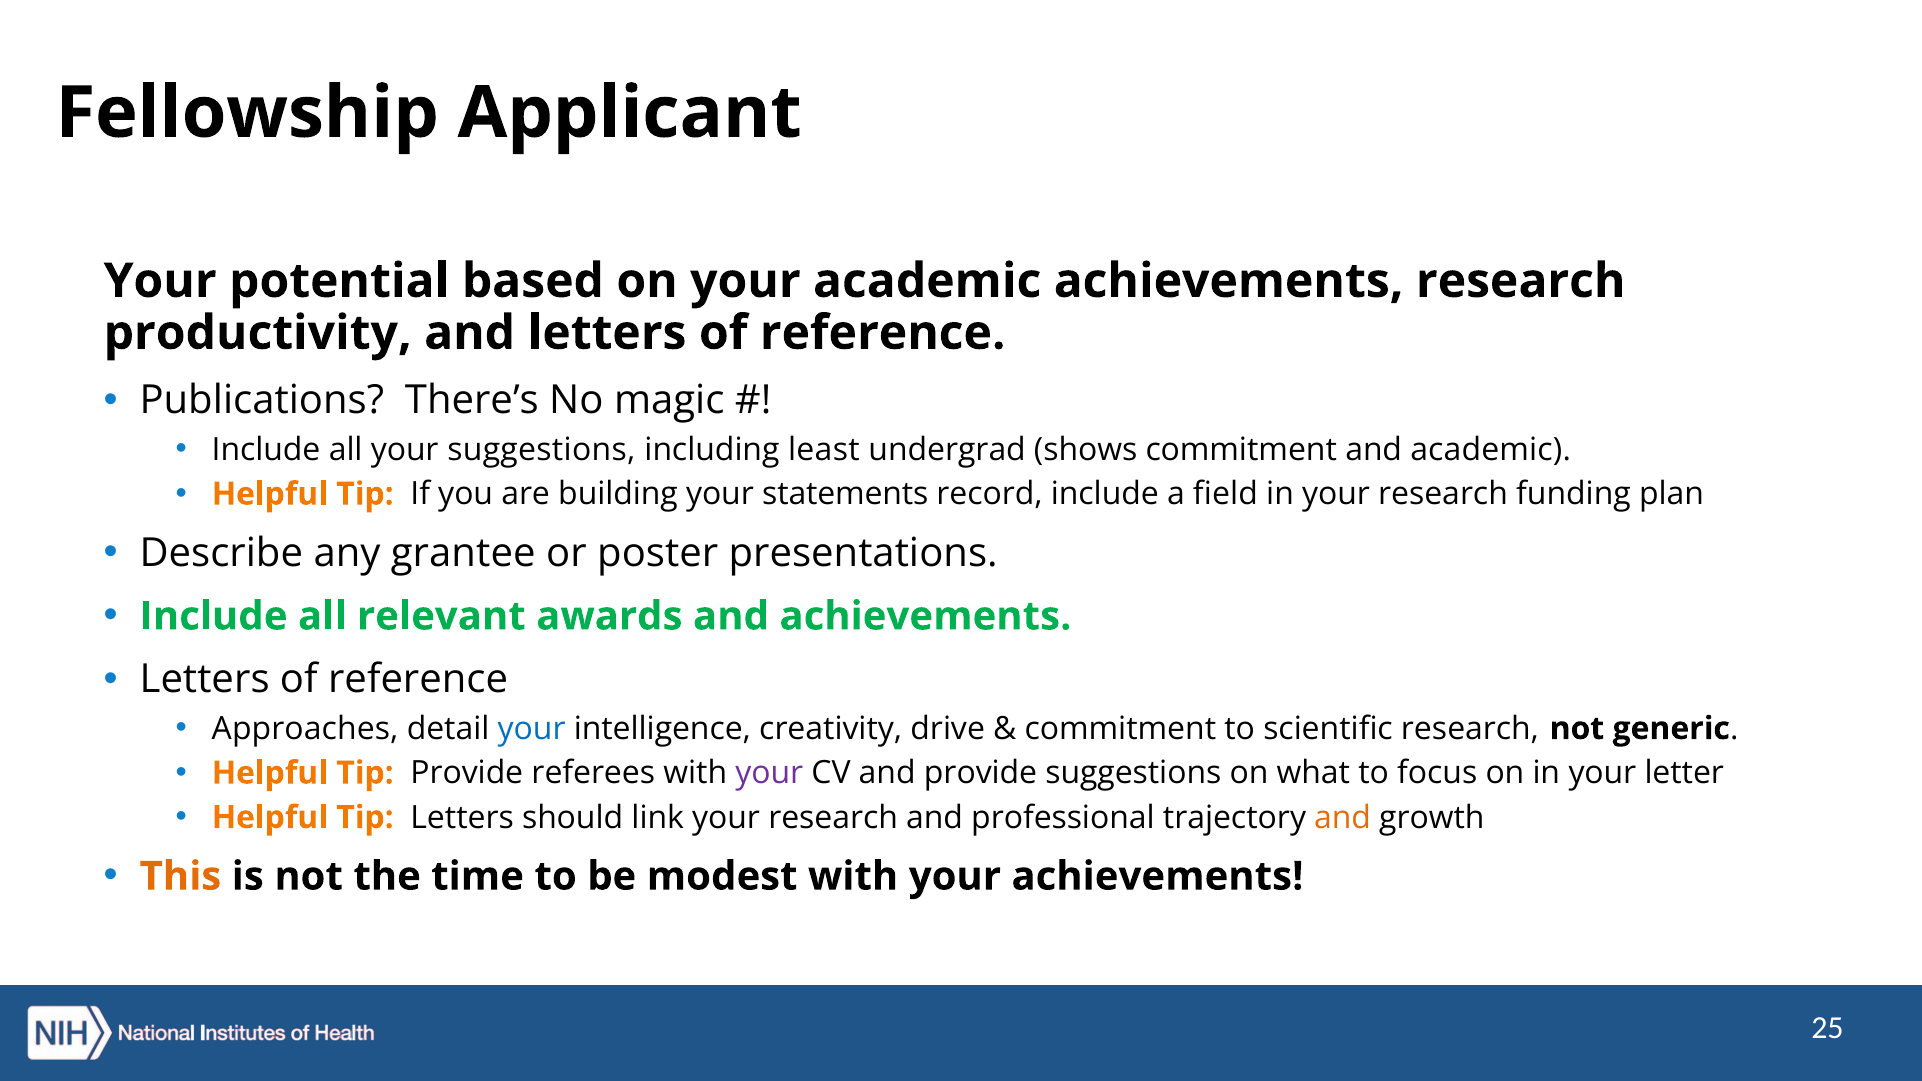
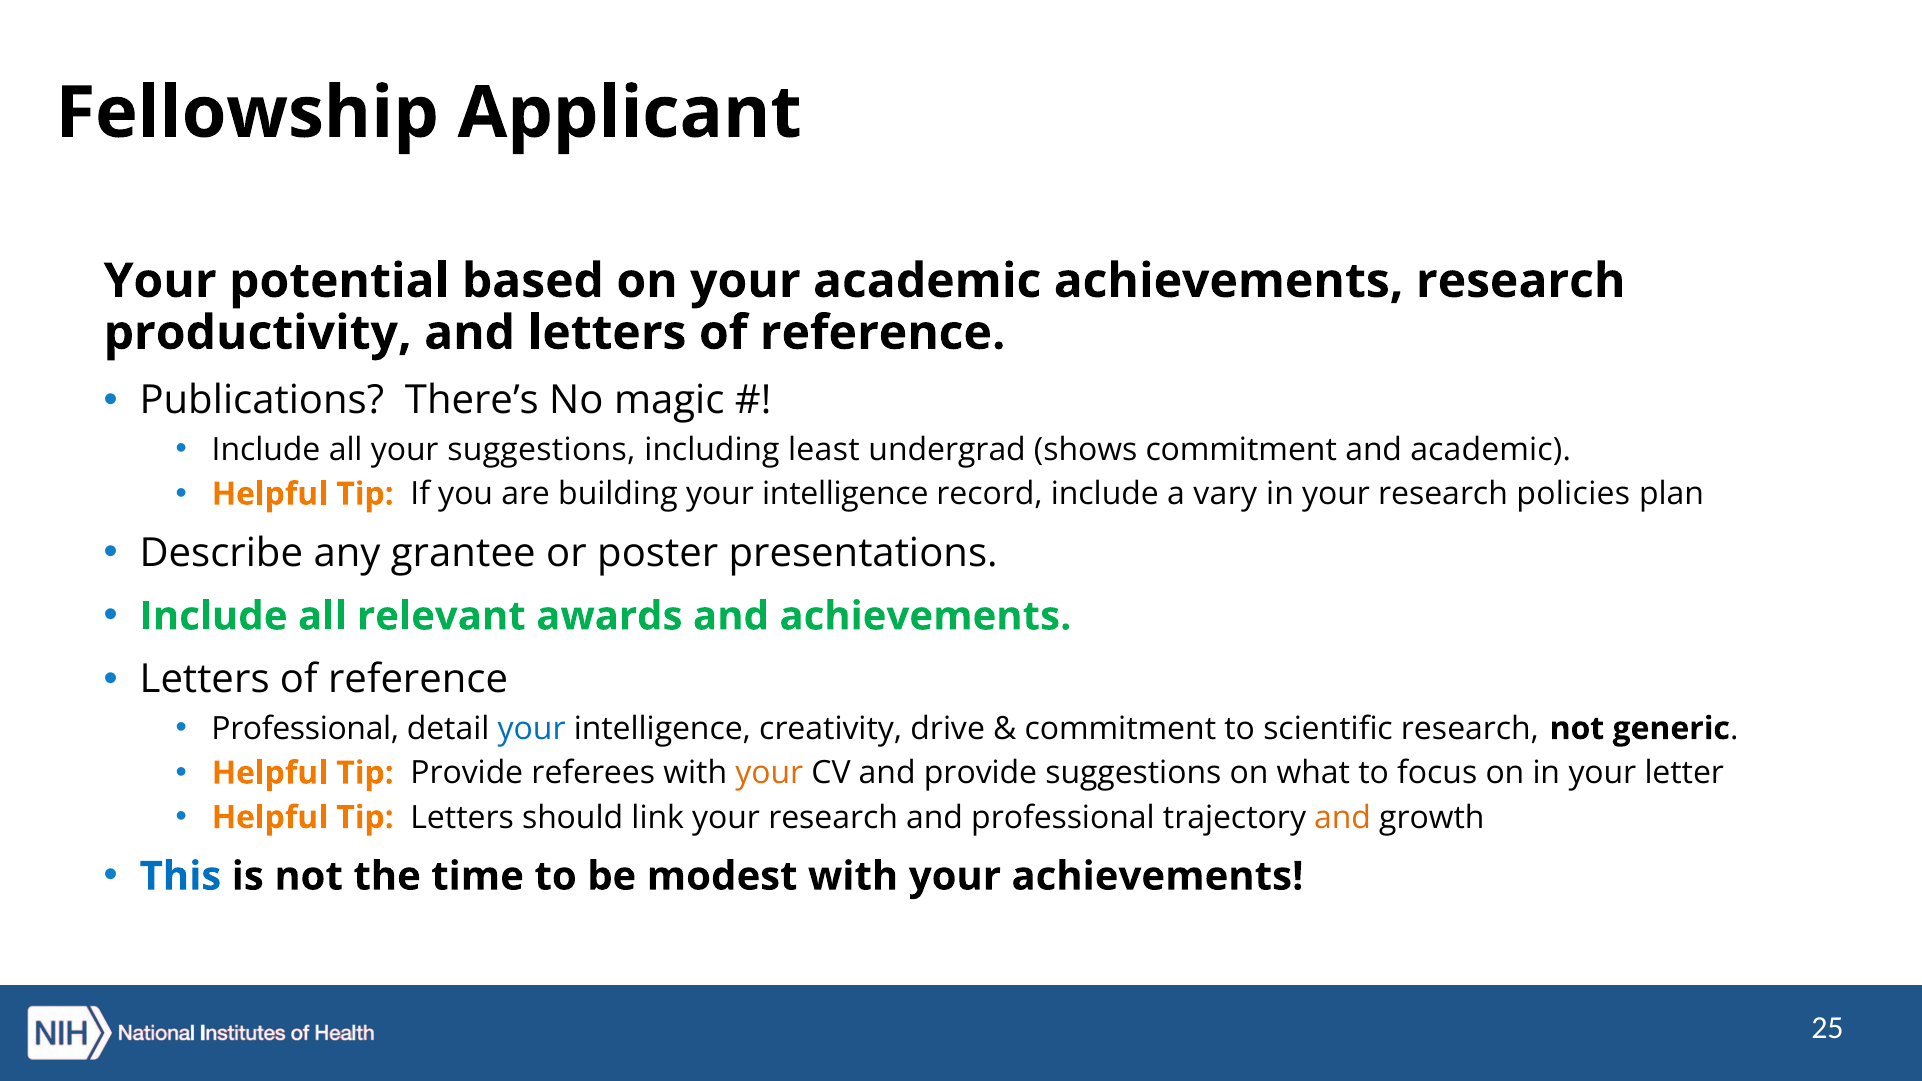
building your statements: statements -> intelligence (845, 494)
field: field -> vary (1225, 494)
funding: funding -> policies (1573, 494)
Approaches: Approaches -> Professional (305, 729)
your colour: purple -> orange (769, 773)
This colour: orange -> blue (180, 876)
